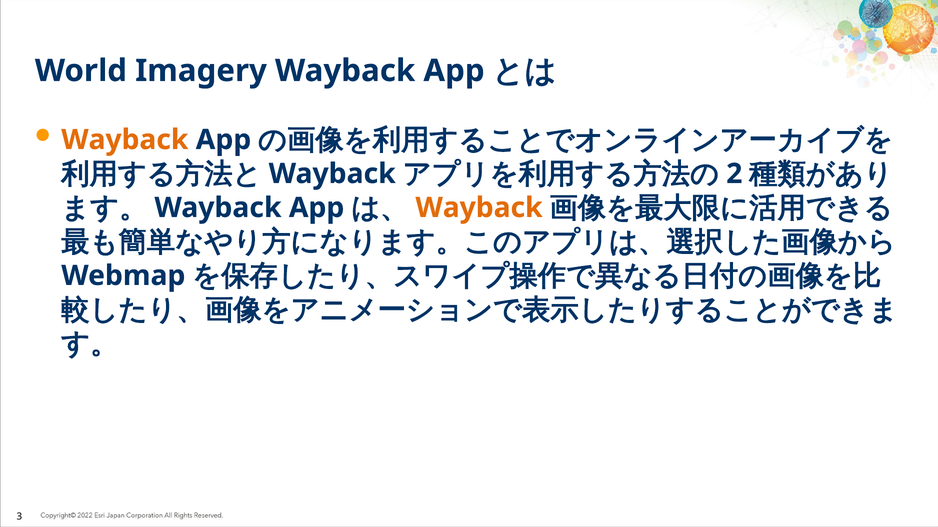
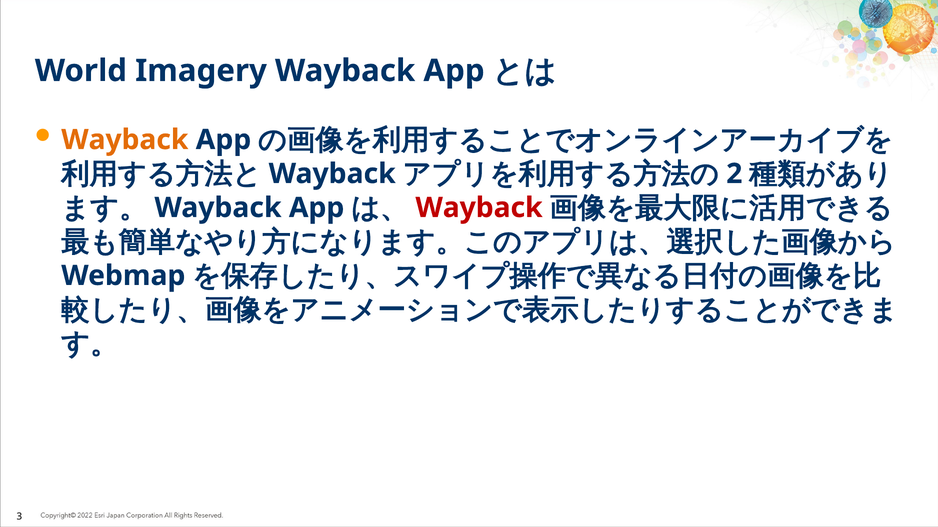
Wayback colour: orange -> red (479, 208)
